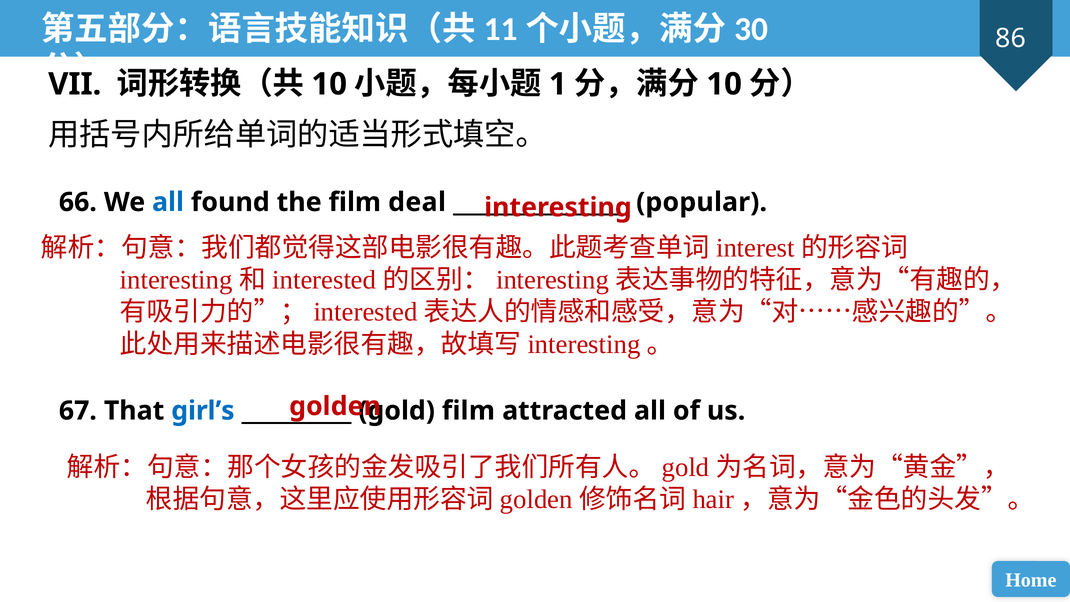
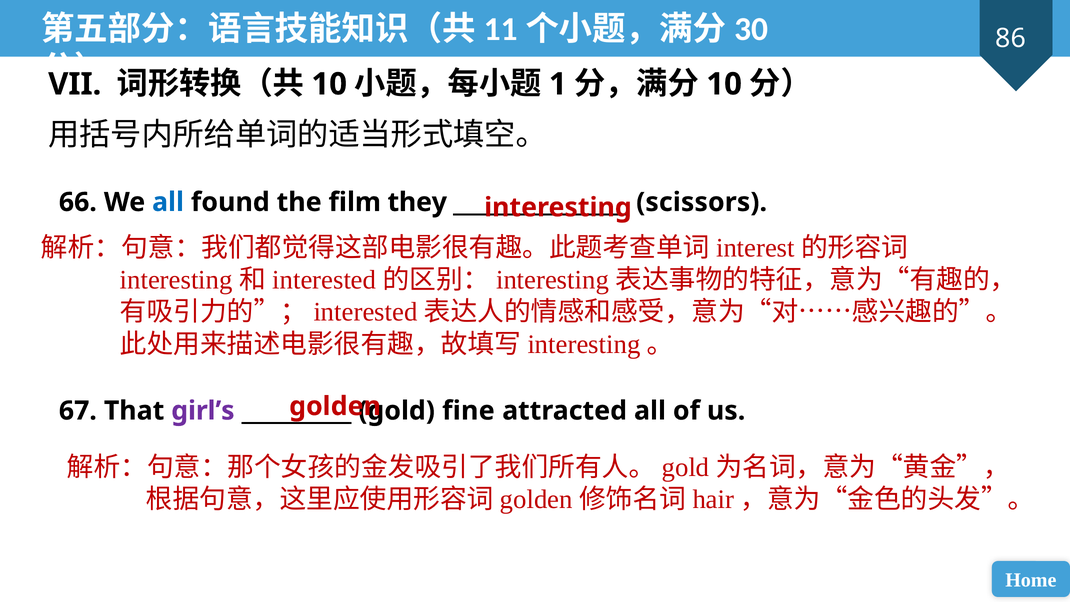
deal: deal -> they (417, 202)
popular: popular -> scissors (702, 202)
girl’s colour: blue -> purple (203, 411)
gold film: film -> fine (468, 411)
